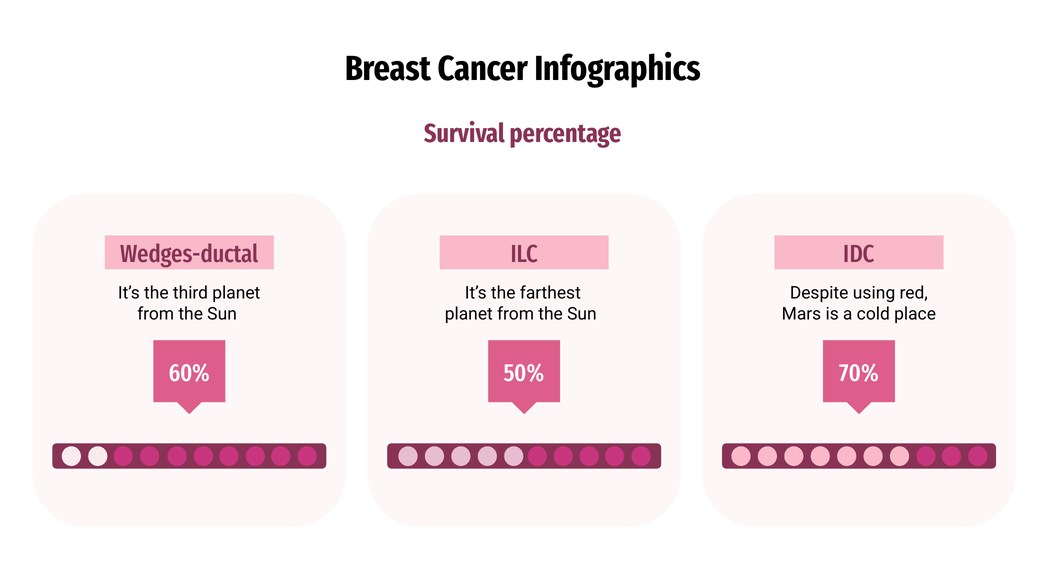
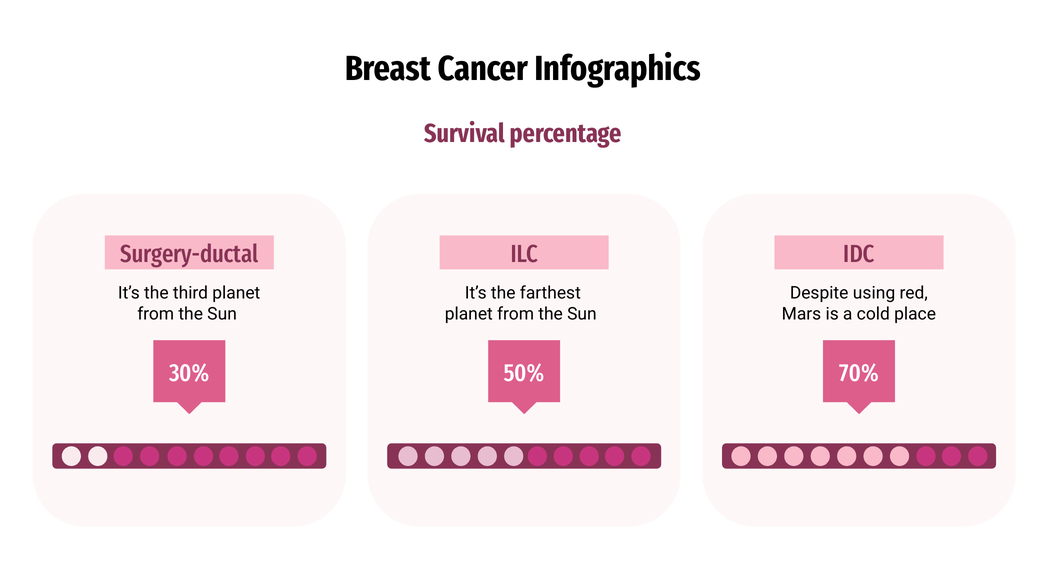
Wedges-ductal: Wedges-ductal -> Surgery-ductal (189, 254)
60%: 60% -> 30% (189, 373)
